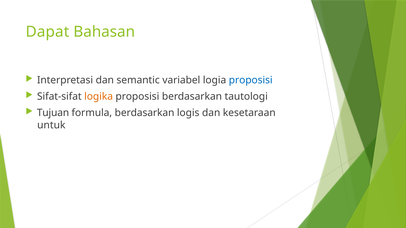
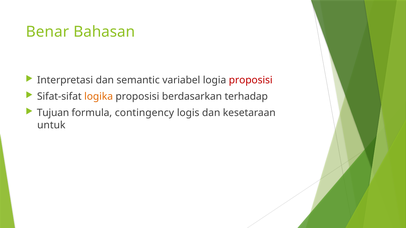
Dapat: Dapat -> Benar (47, 32)
proposisi colour: blue -> red (251, 80)
tautologi: tautologi -> terhadap (246, 97)
formula berdasarkan: berdasarkan -> contingency (144, 113)
